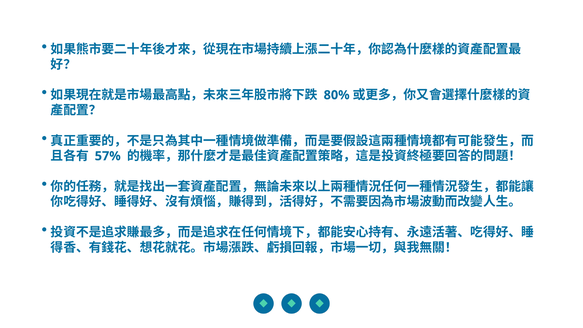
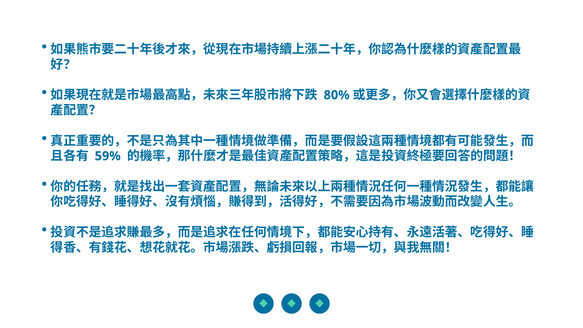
57%: 57% -> 59% (108, 156)
